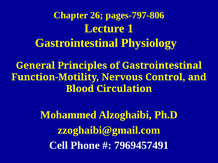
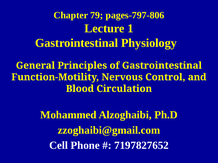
26: 26 -> 79 (97, 15)
7969457491: 7969457491 -> 7197827652 (141, 146)
